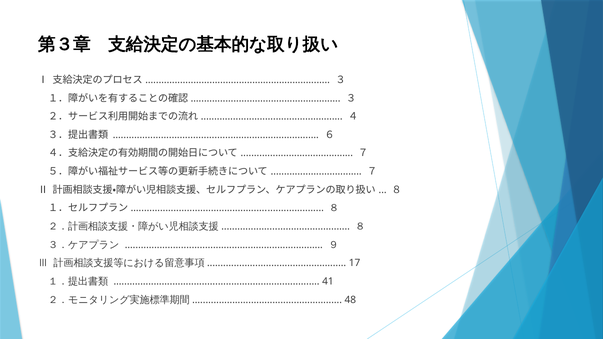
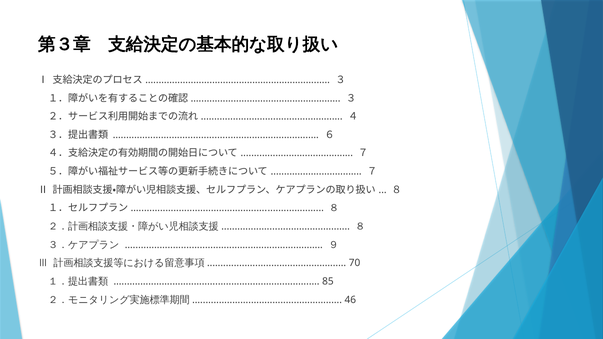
17: 17 -> 70 (355, 263)
41: 41 -> 85 (328, 282)
48: 48 -> 46 (350, 300)
